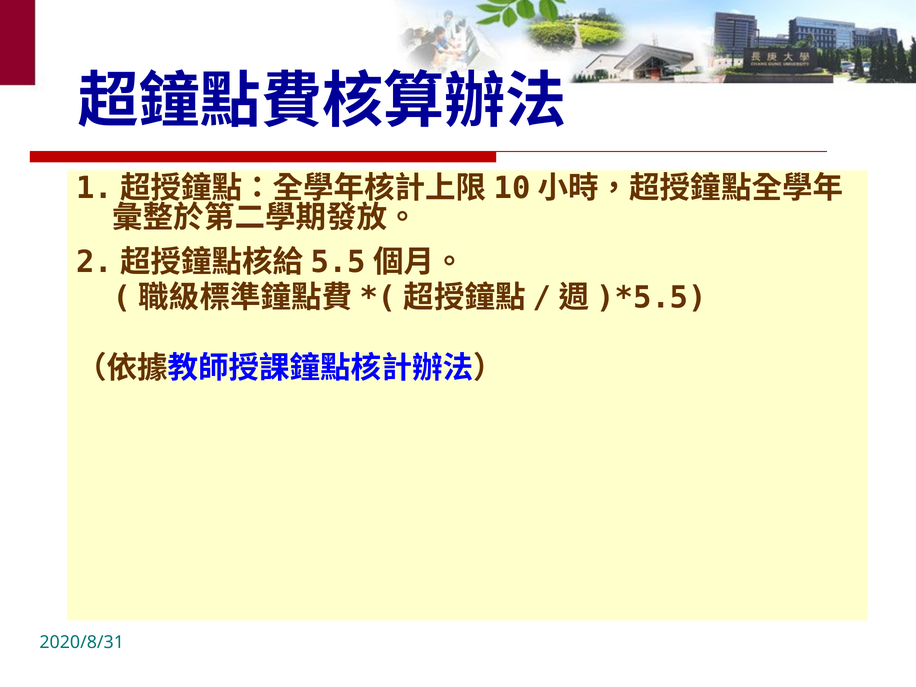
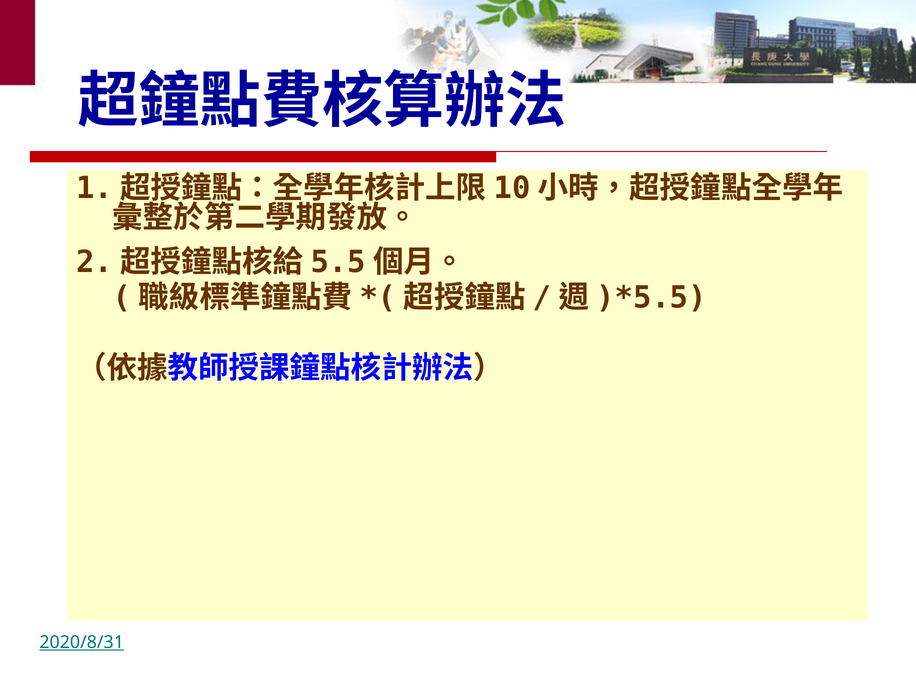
2020/8/31 underline: none -> present (82, 642)
